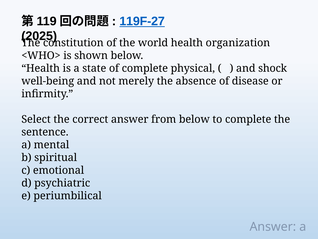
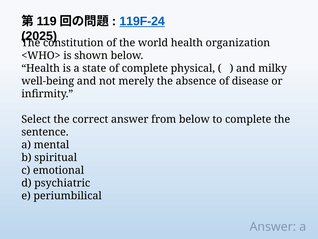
119F-27: 119F-27 -> 119F-24 (142, 21)
shock: shock -> milky (273, 68)
